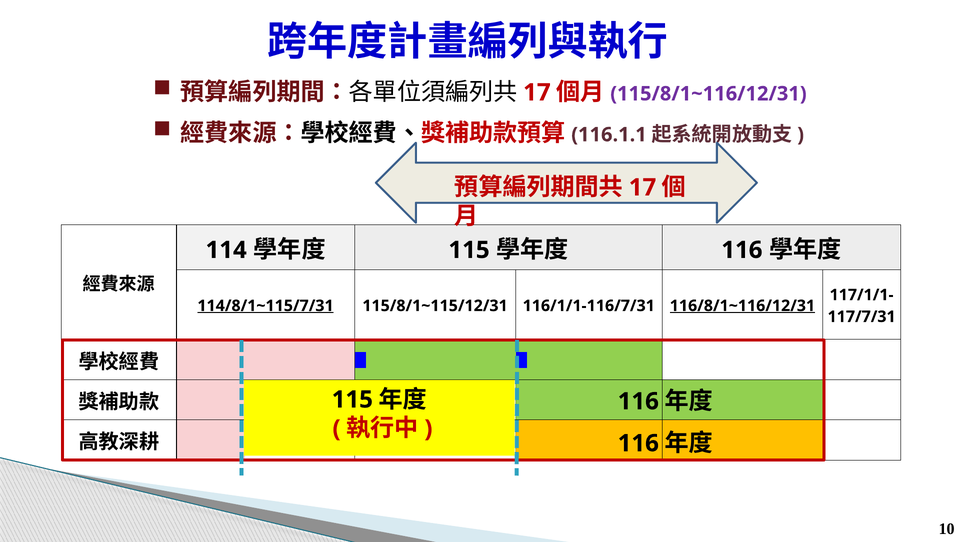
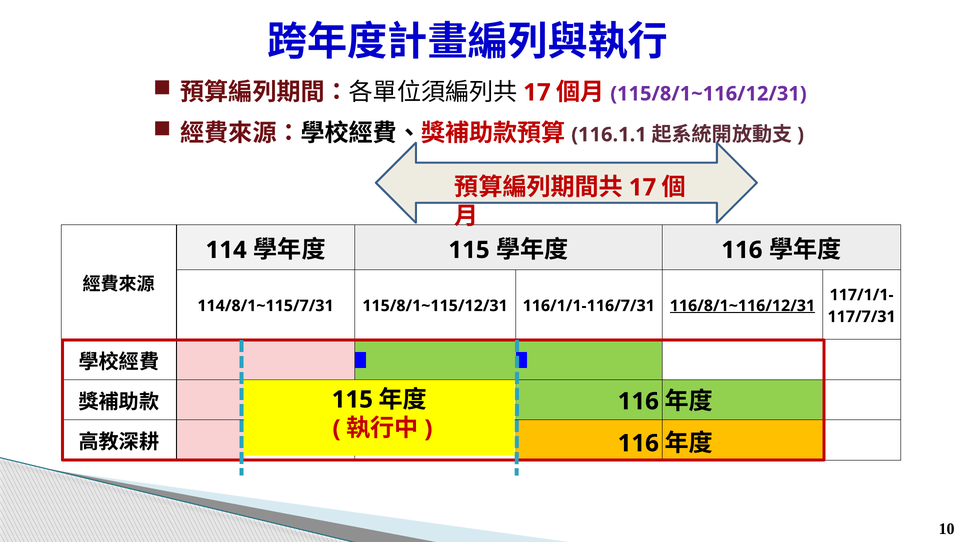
114/8/1~115/7/31 underline: present -> none (266, 306)
